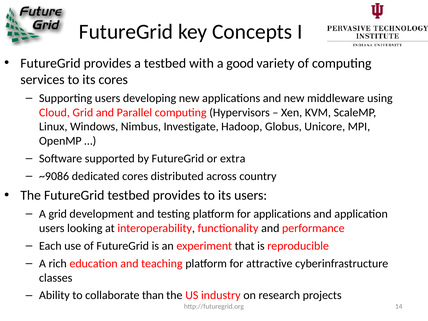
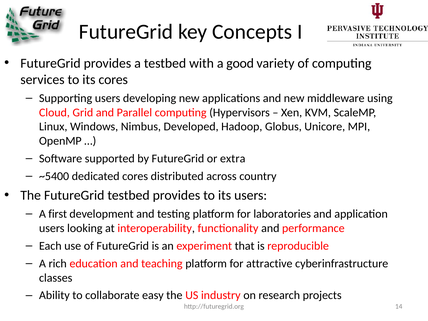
Investigate: Investigate -> Developed (191, 127)
~9086: ~9086 -> ~5400 (54, 176)
A grid: grid -> first (58, 214)
for applications: applications -> laboratories (282, 214)
than: than -> easy (153, 295)
